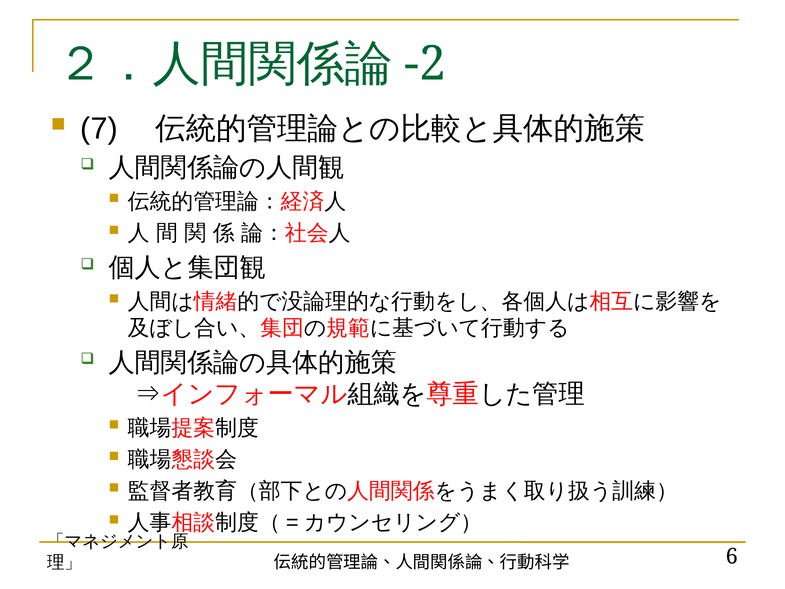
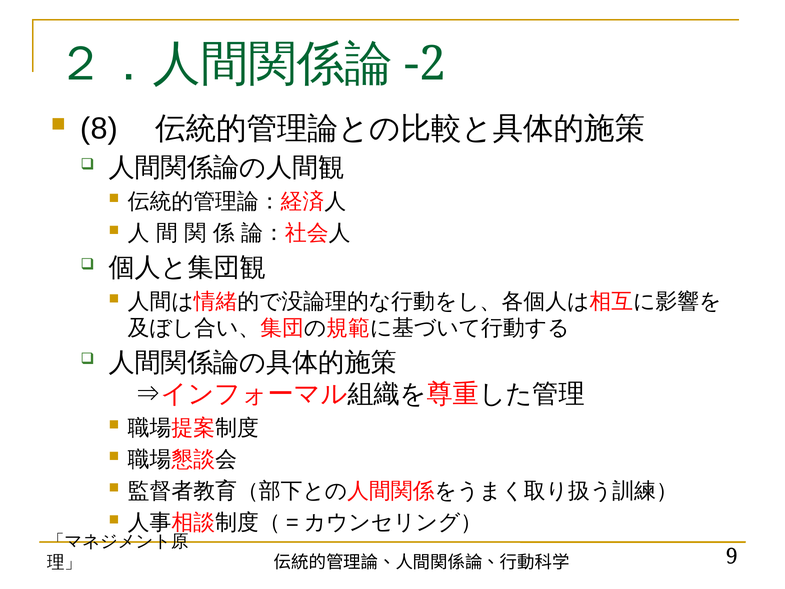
7: 7 -> 8 (99, 128)
6: 6 -> 9 (732, 556)
